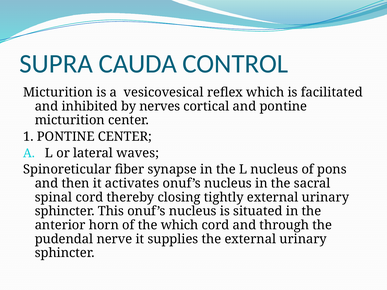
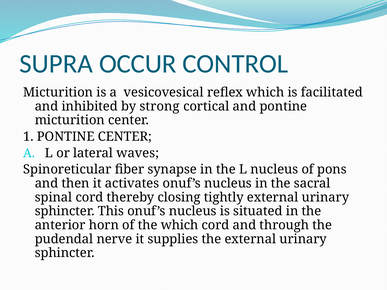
CAUDA: CAUDA -> OCCUR (138, 64)
nerves: nerves -> strong (160, 106)
